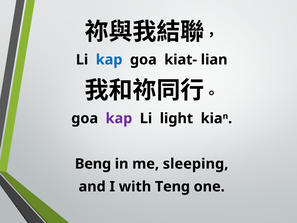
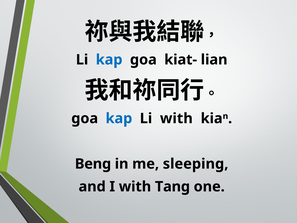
kap colour: purple -> blue (119, 118)
Li light: light -> with (176, 118)
Teng: Teng -> Tang (172, 186)
